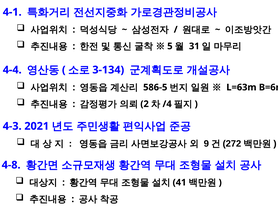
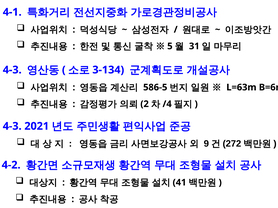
4-4: 4-4 -> 4-3 (12, 70)
4-8: 4-8 -> 4-2 (11, 165)
